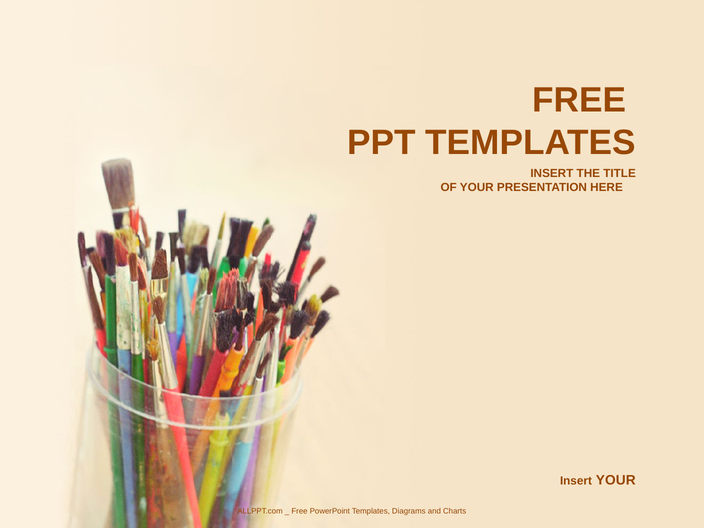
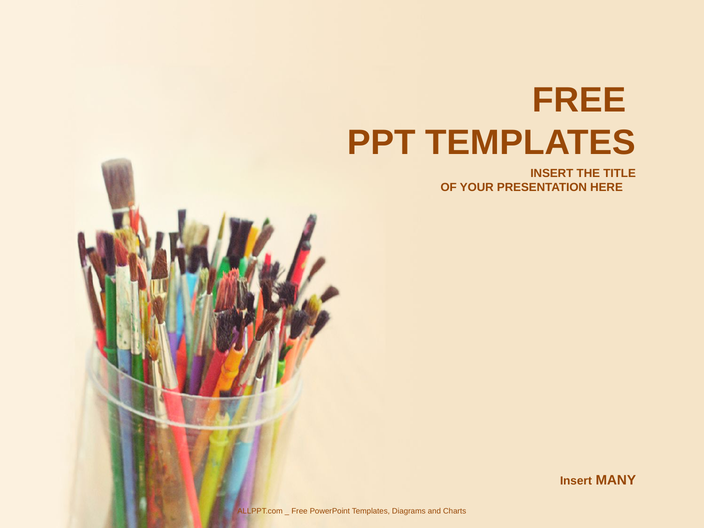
Insert YOUR: YOUR -> MANY (616, 480)
